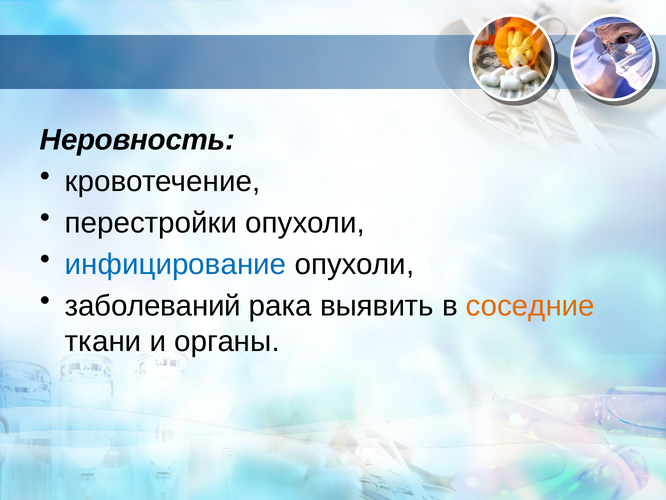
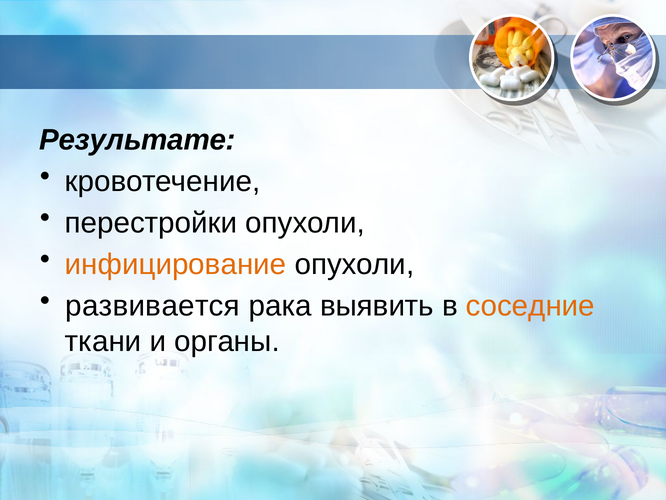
Неровность: Неровность -> Результате (137, 140)
инфицирование colour: blue -> orange (176, 264)
заболеваний: заболеваний -> развивается (153, 306)
